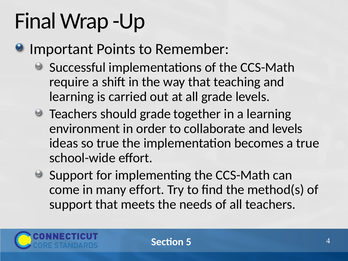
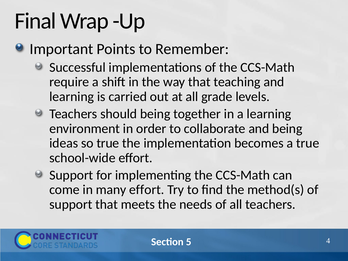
should grade: grade -> being (155, 114)
and levels: levels -> being (287, 129)
